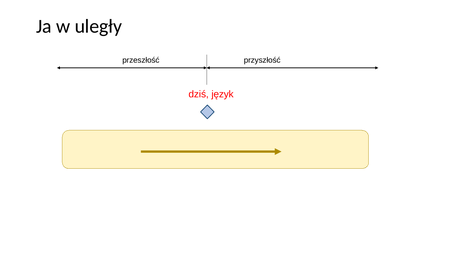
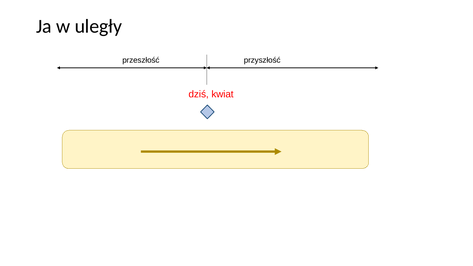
język: język -> kwiat (223, 94)
